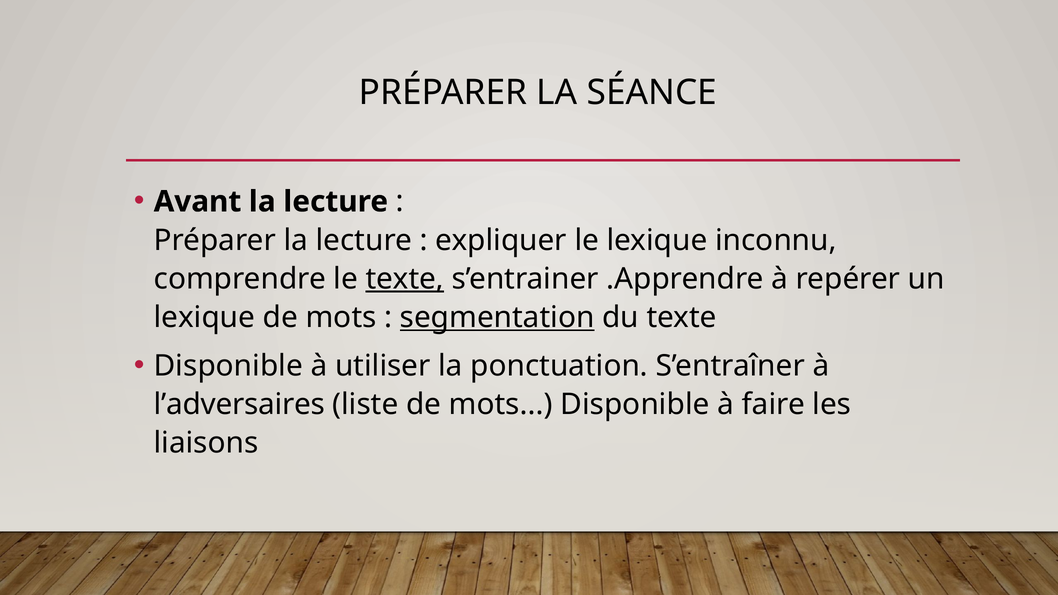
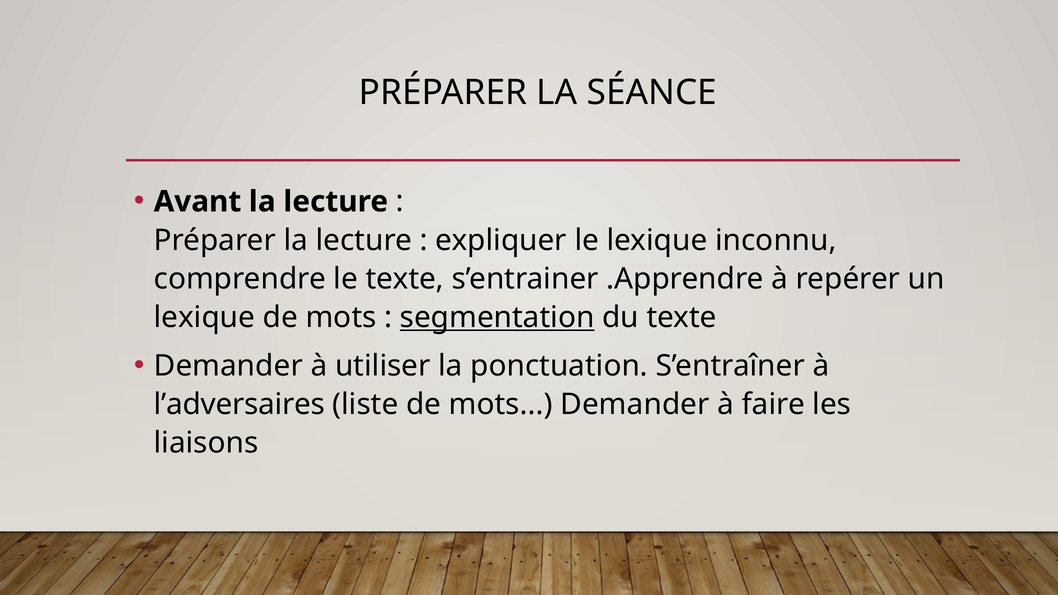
texte underline: present -> none (405, 279)
Disponible: Disponible -> Demander (228, 366)
mots Disponible: Disponible -> Demander (635, 404)
